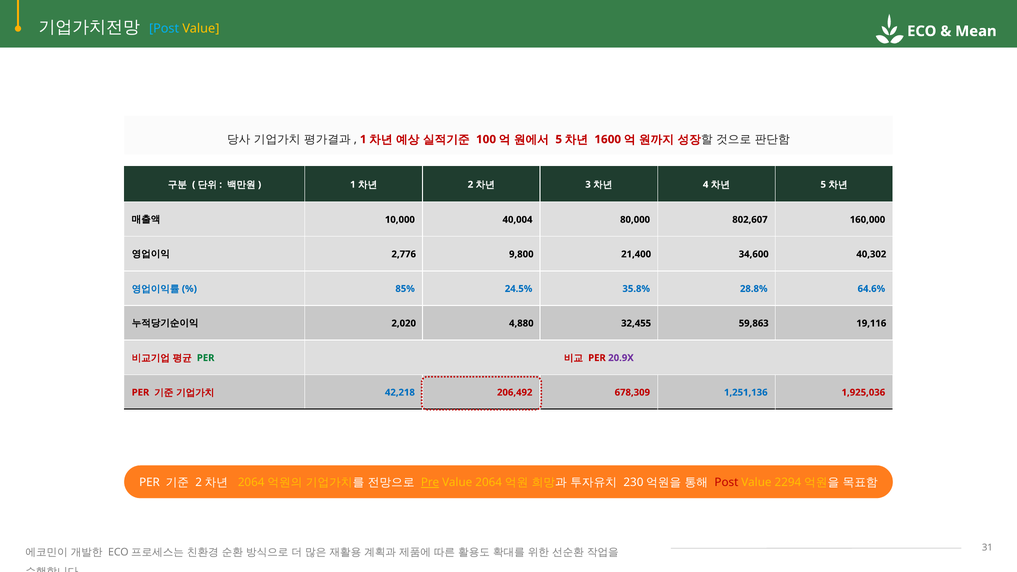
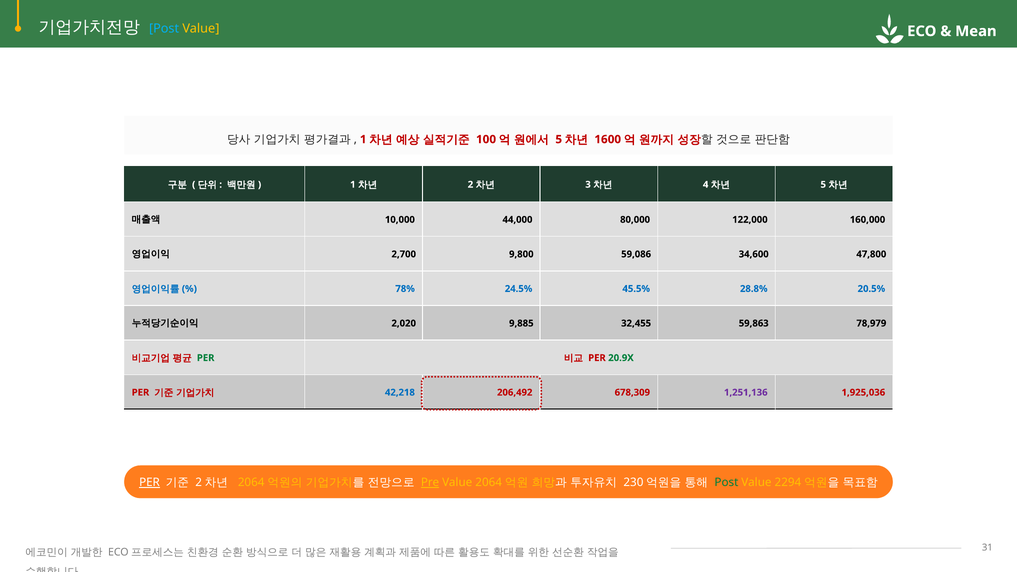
40,004: 40,004 -> 44,000 (517, 220)
802,607: 802,607 -> 122,000 (750, 220)
2,776: 2,776 -> 2,700 (404, 254)
21,400: 21,400 -> 59,086 (636, 254)
40,302: 40,302 -> 47,800 (871, 254)
85%: 85% -> 78% (405, 289)
35.8%: 35.8% -> 45.5% (636, 289)
64.6%: 64.6% -> 20.5% (871, 289)
4,880: 4,880 -> 9,885 (521, 323)
19,116: 19,116 -> 78,979 (871, 323)
20.9X colour: purple -> green (621, 358)
1,251,136 colour: blue -> purple (746, 392)
PER underline: none -> present (149, 483)
Post colour: red -> green (726, 483)
